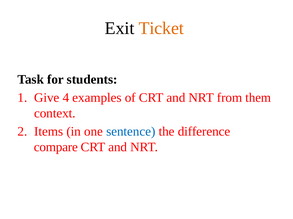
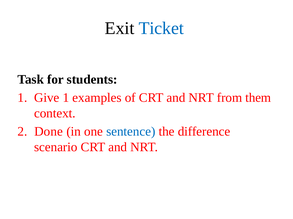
Ticket colour: orange -> blue (161, 28)
Give 4: 4 -> 1 (66, 98)
Items: Items -> Done (49, 132)
compare: compare -> scenario (56, 147)
